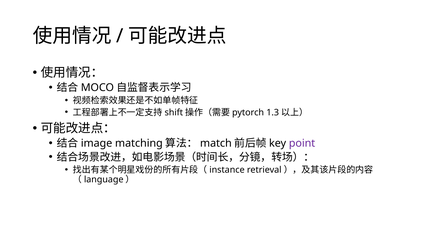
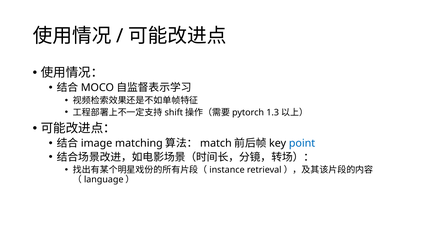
point colour: purple -> blue (302, 143)
